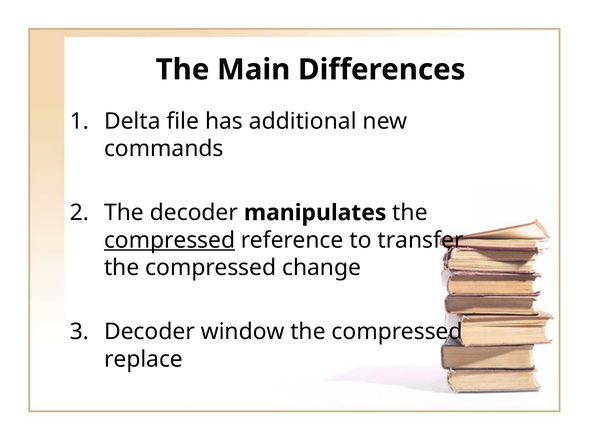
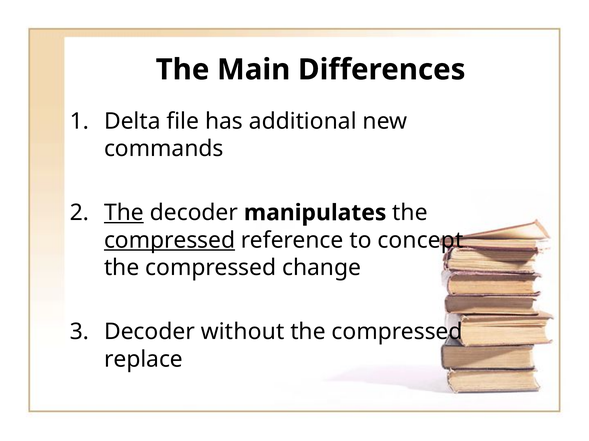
The underline: none -> present (124, 213)
transfer: transfer -> concept (420, 241)
window: window -> without (243, 332)
